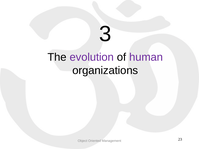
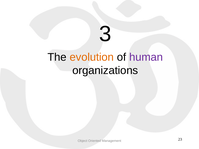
evolution colour: purple -> orange (92, 57)
